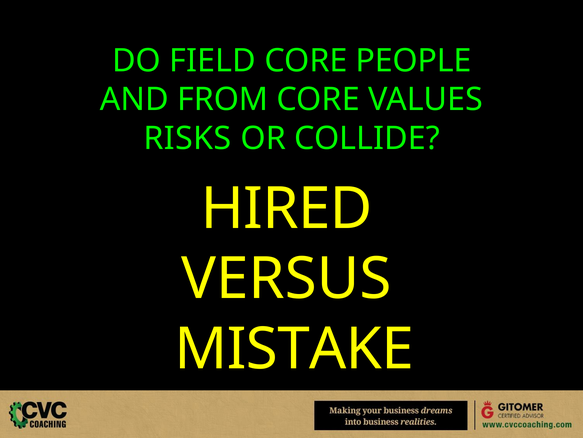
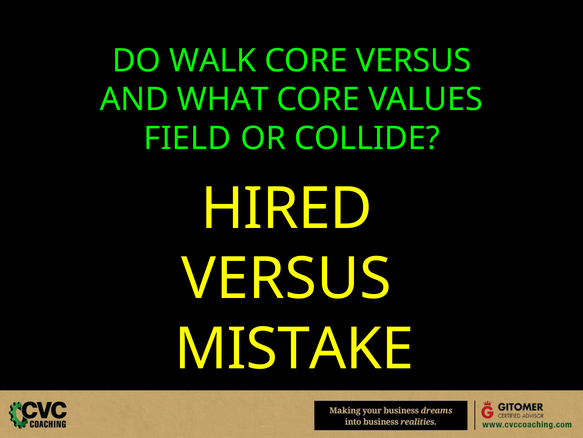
FIELD: FIELD -> WALK (213, 61)
CORE PEOPLE: PEOPLE -> VERSUS (414, 61)
FROM: FROM -> WHAT (223, 99)
RISKS: RISKS -> FIELD (187, 138)
